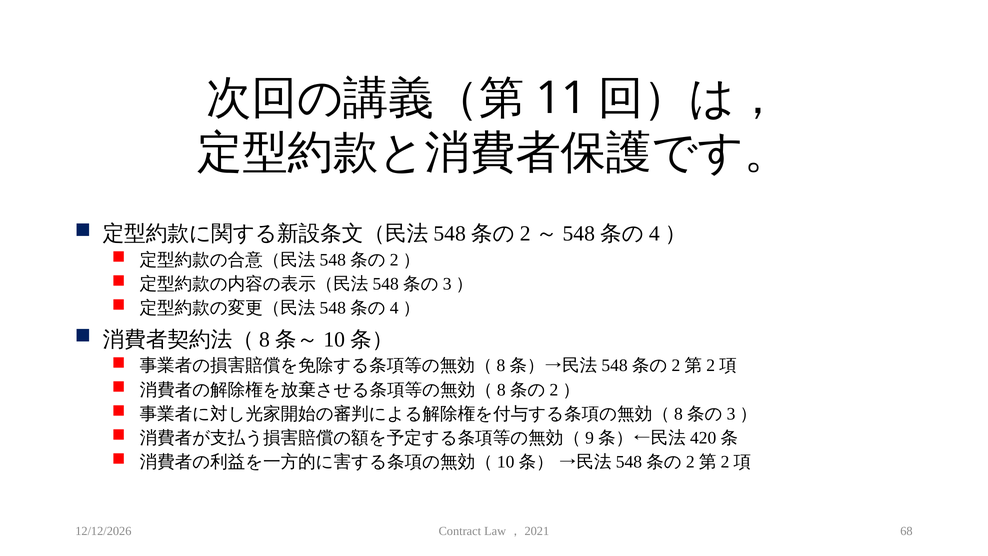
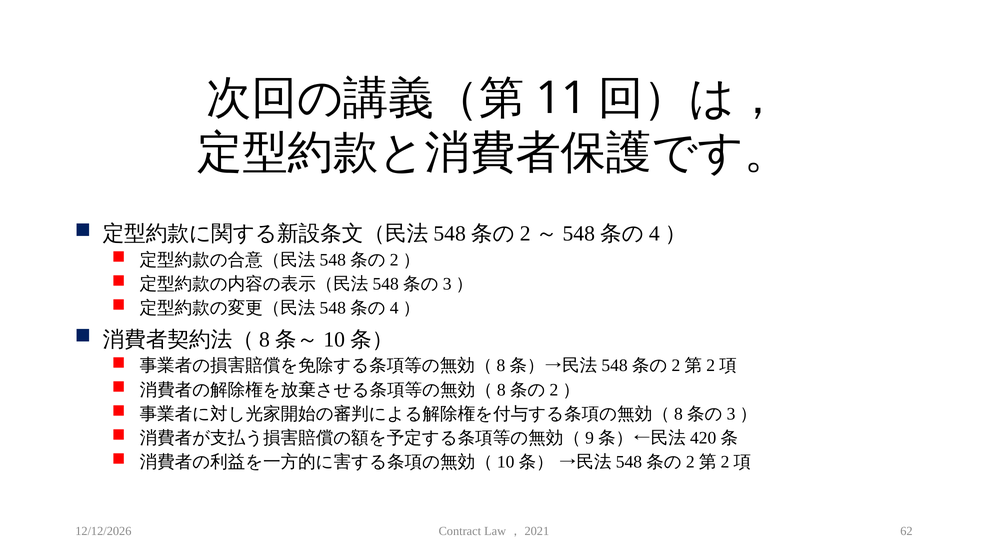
68: 68 -> 62 (906, 531)
